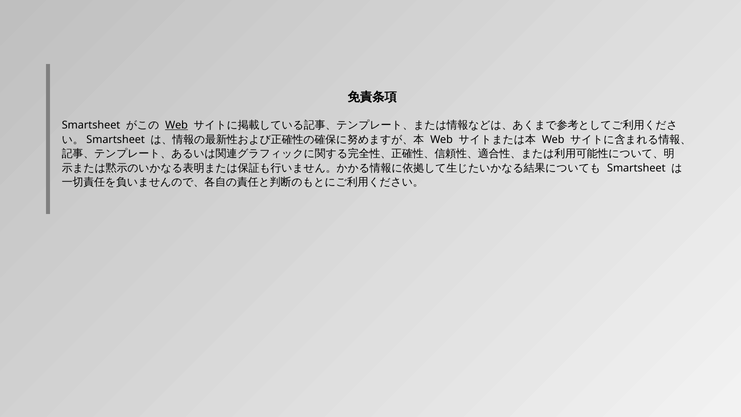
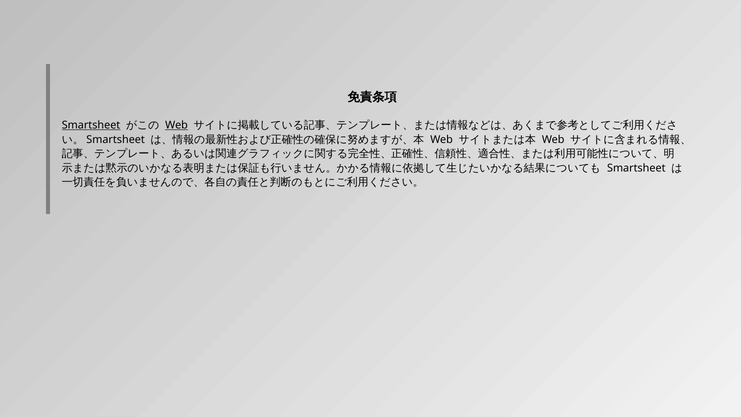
Smartsheet underline: none -> present (91, 125)
